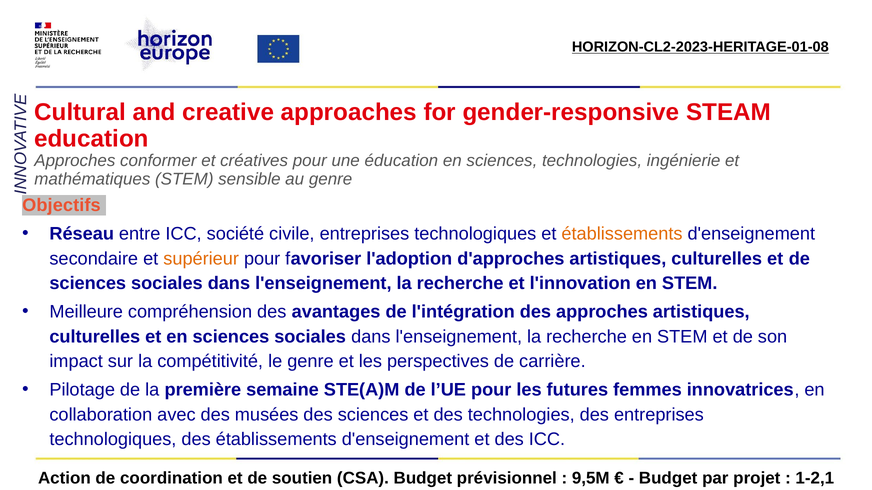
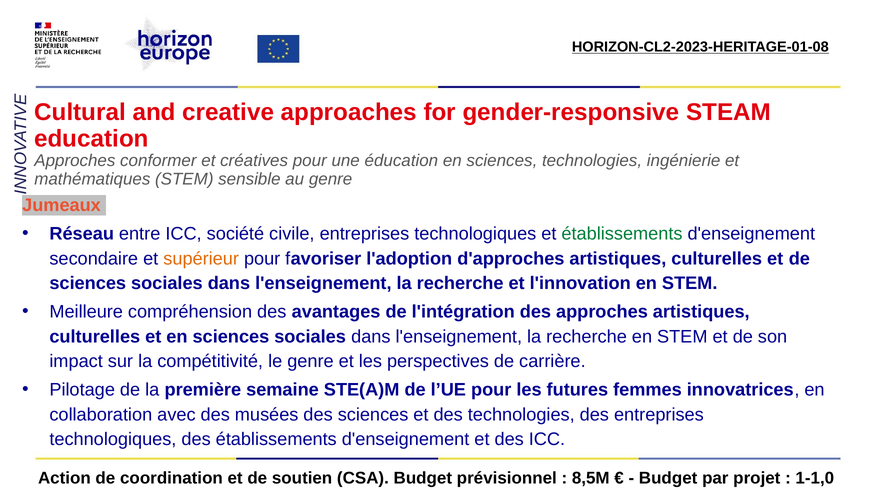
Objectifs: Objectifs -> Jumeaux (62, 206)
établissements colour: orange -> green (622, 234)
9,5M: 9,5M -> 8,5M (591, 479)
1-2,1: 1-2,1 -> 1-1,0 (815, 479)
